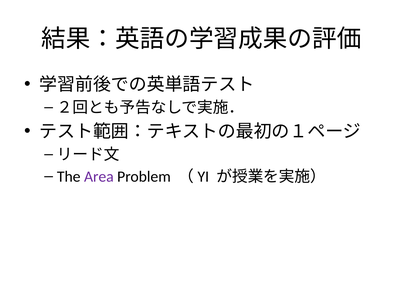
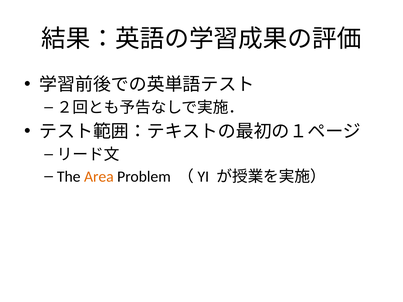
Area colour: purple -> orange (99, 177)
